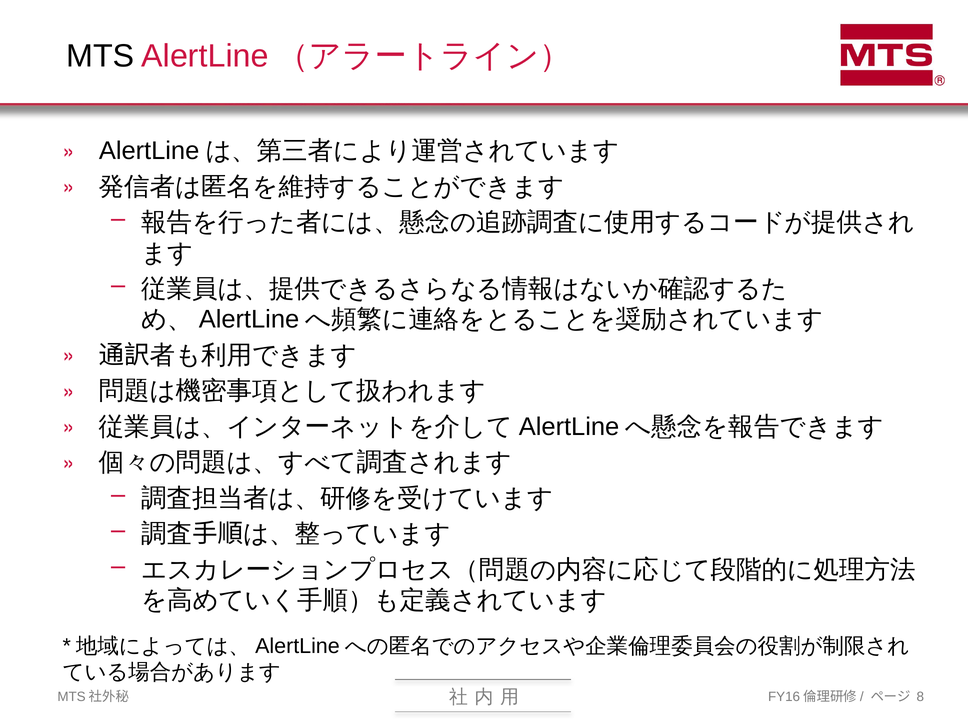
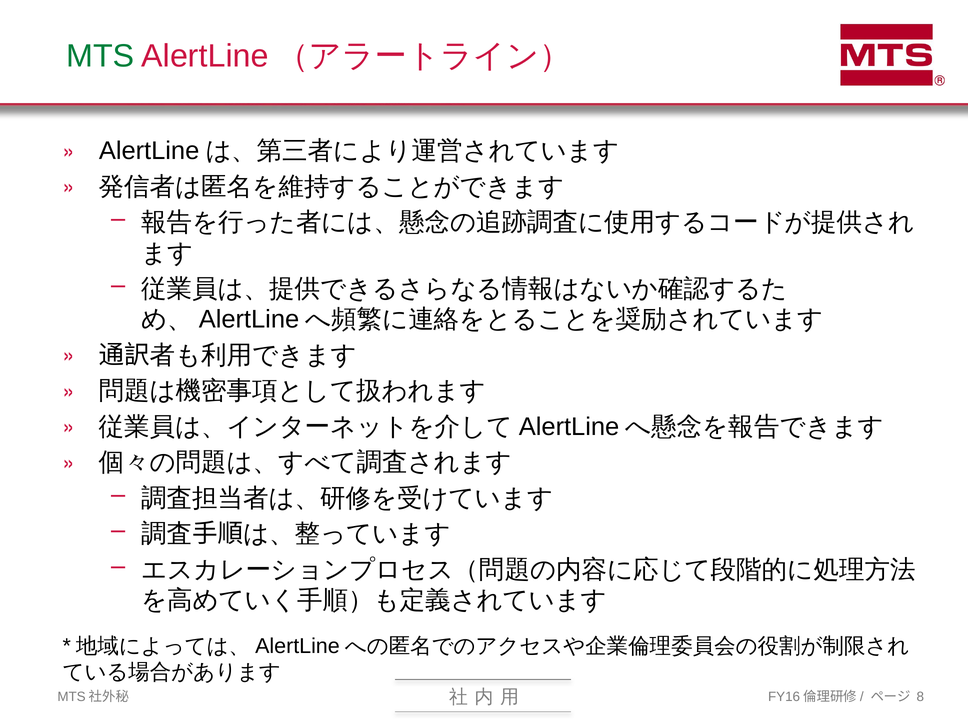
MTS colour: black -> green (100, 56)
